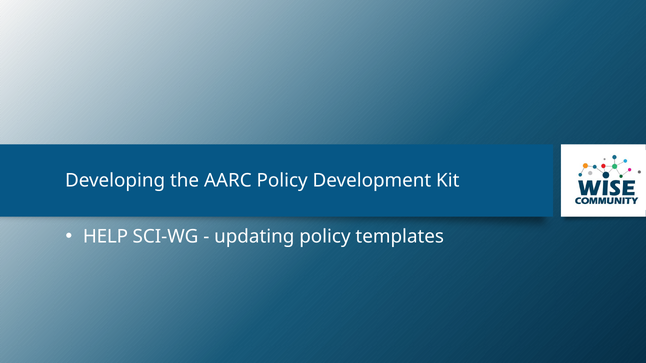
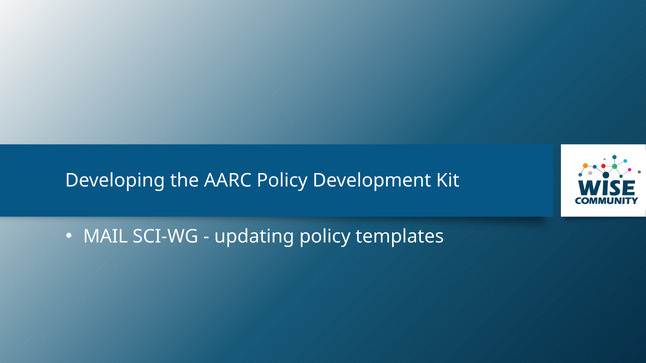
HELP: HELP -> MAIL (105, 237)
